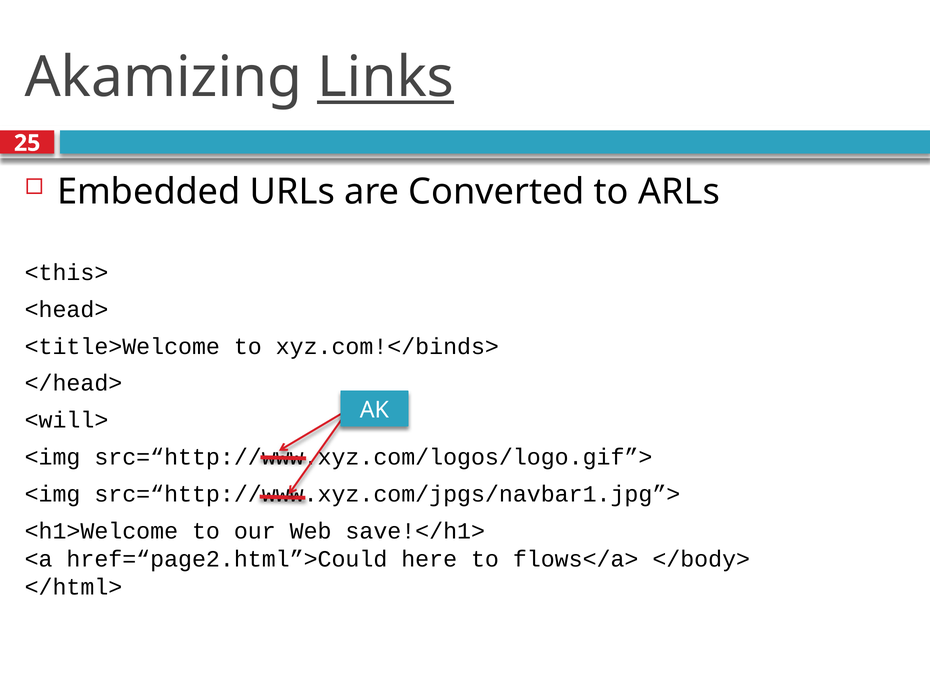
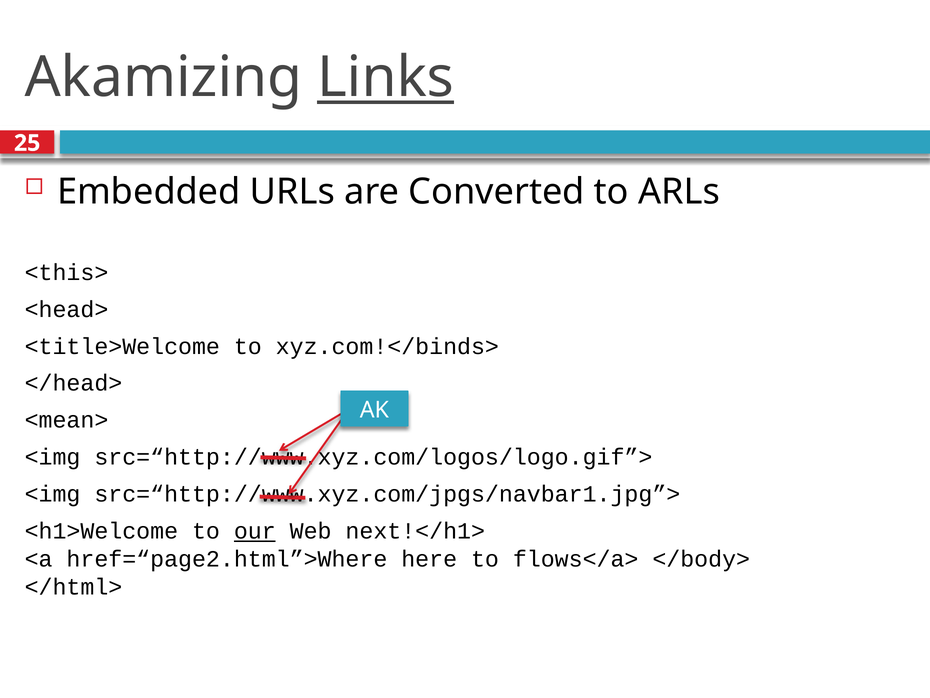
<will>: <will> -> <mean> (66, 420)
our underline: none -> present (255, 531)
save!</h1>: save!</h1> -> next!</h1> (415, 531)
href=“page2.html”>Could: href=“page2.html”>Could -> href=“page2.html”>Where (227, 559)
